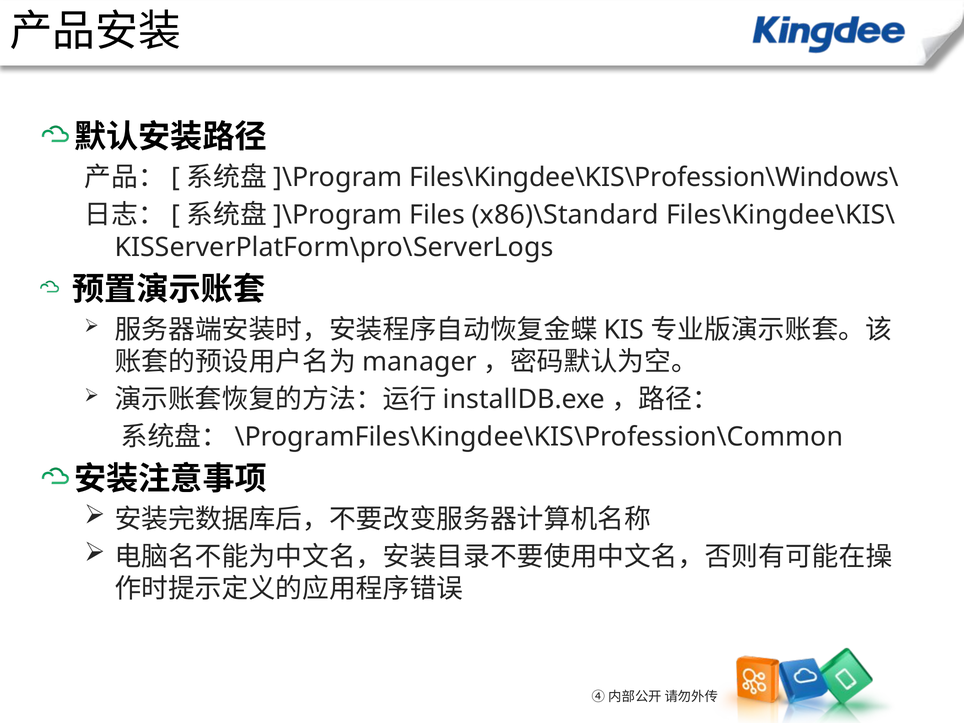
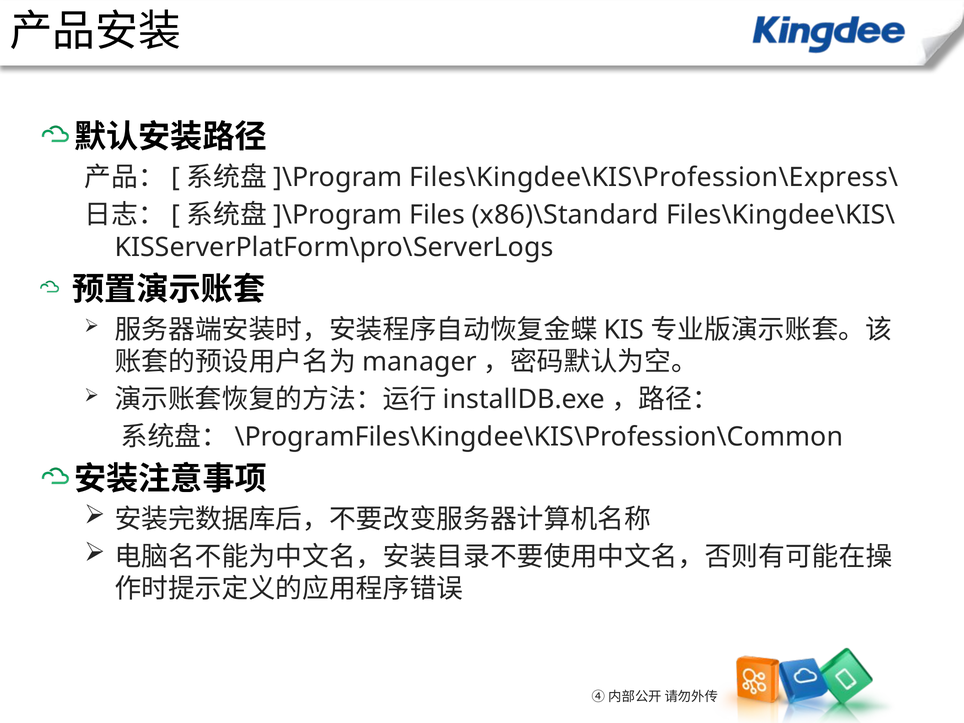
Files\Kingdee\KIS\Profession\Windows\: Files\Kingdee\KIS\Profession\Windows\ -> Files\Kingdee\KIS\Profession\Express\ (654, 178)
